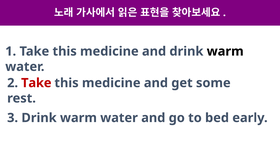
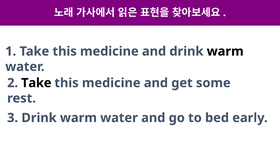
Take colour: red -> black (36, 83)
